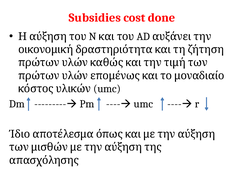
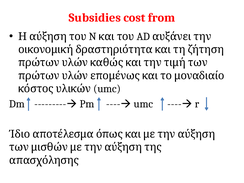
done: done -> from (162, 18)
